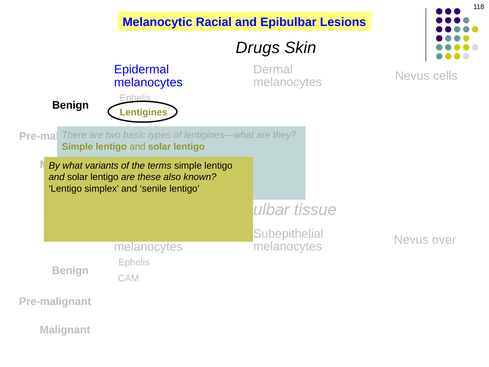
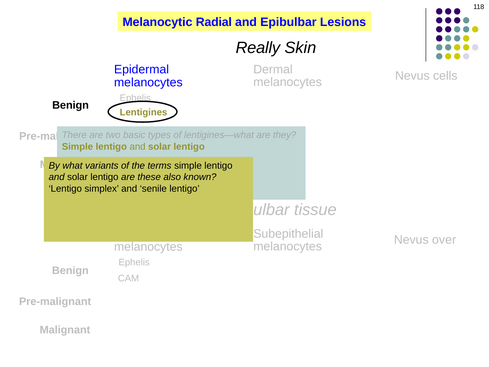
Racial: Racial -> Radial (214, 22)
Drugs: Drugs -> Really (258, 48)
